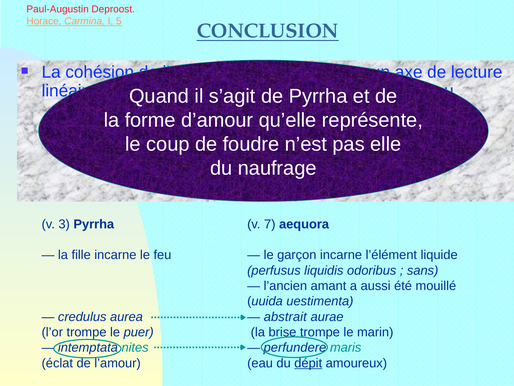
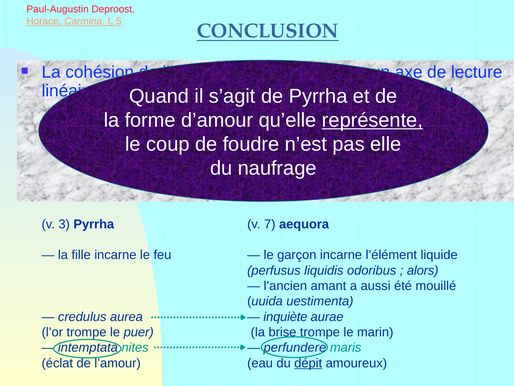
représente underline: none -> present (372, 120)
sans: sans -> alors (423, 270)
abstrait: abstrait -> inquiète (285, 316)
